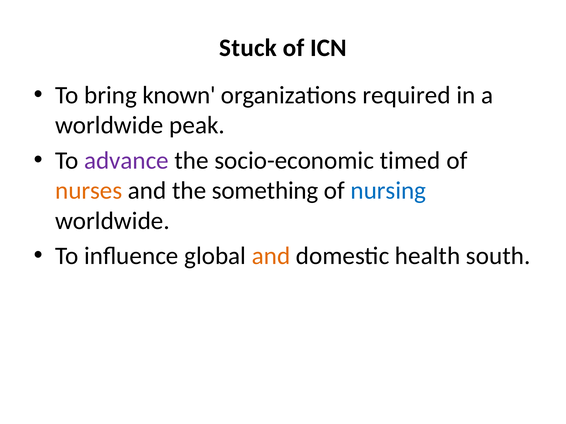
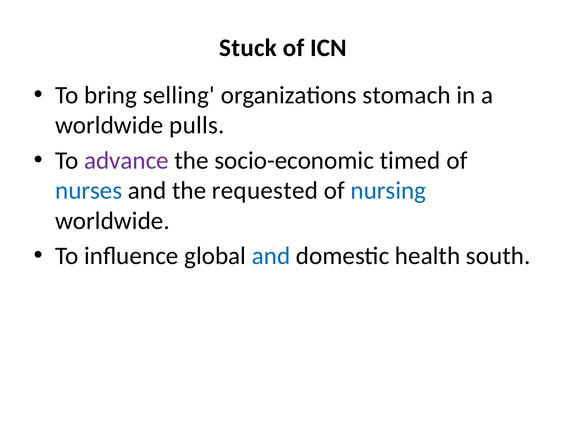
known: known -> selling (179, 95)
required: required -> stomach (407, 95)
peak: peak -> pulls (197, 125)
nurses colour: orange -> blue (89, 191)
something: something -> requested (265, 191)
and colour: orange -> blue (271, 256)
